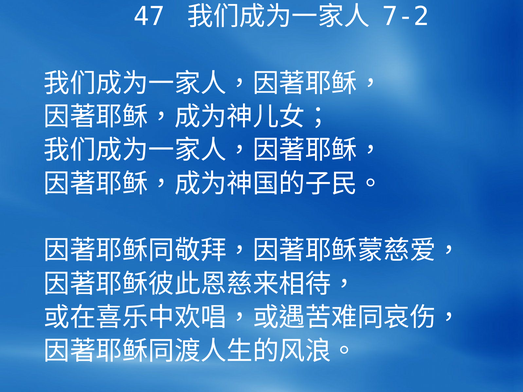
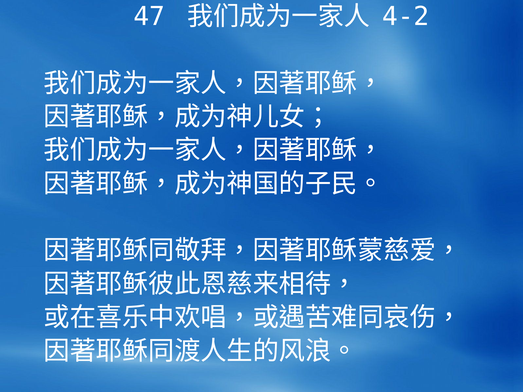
7-2: 7-2 -> 4-2 (406, 17)
